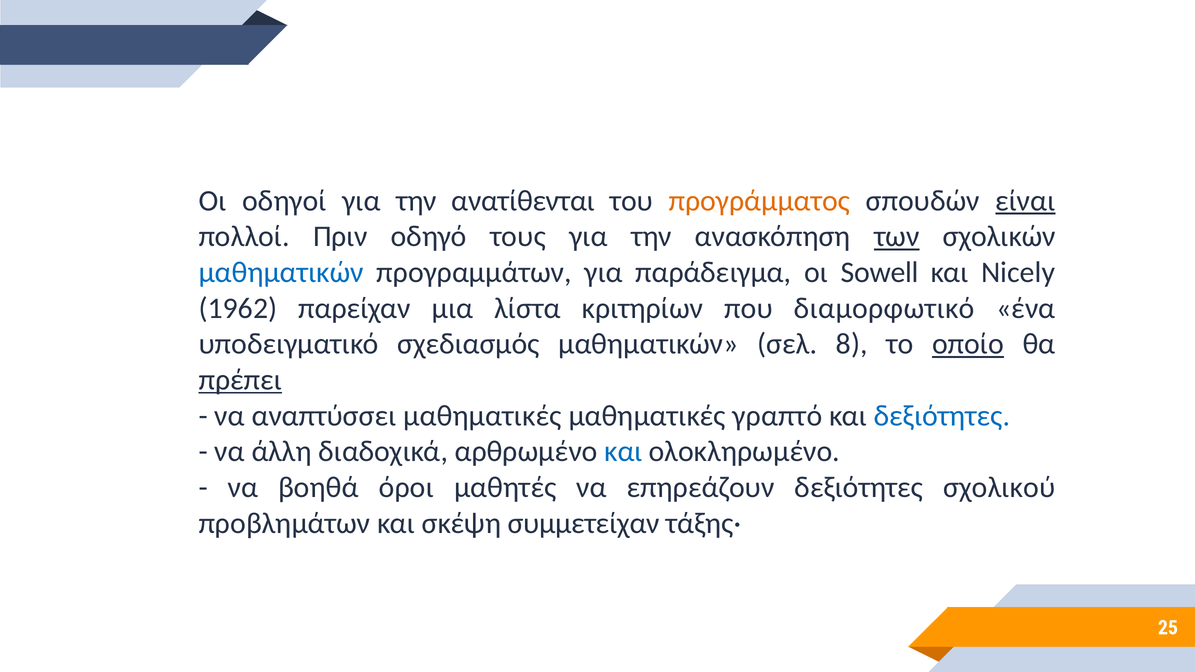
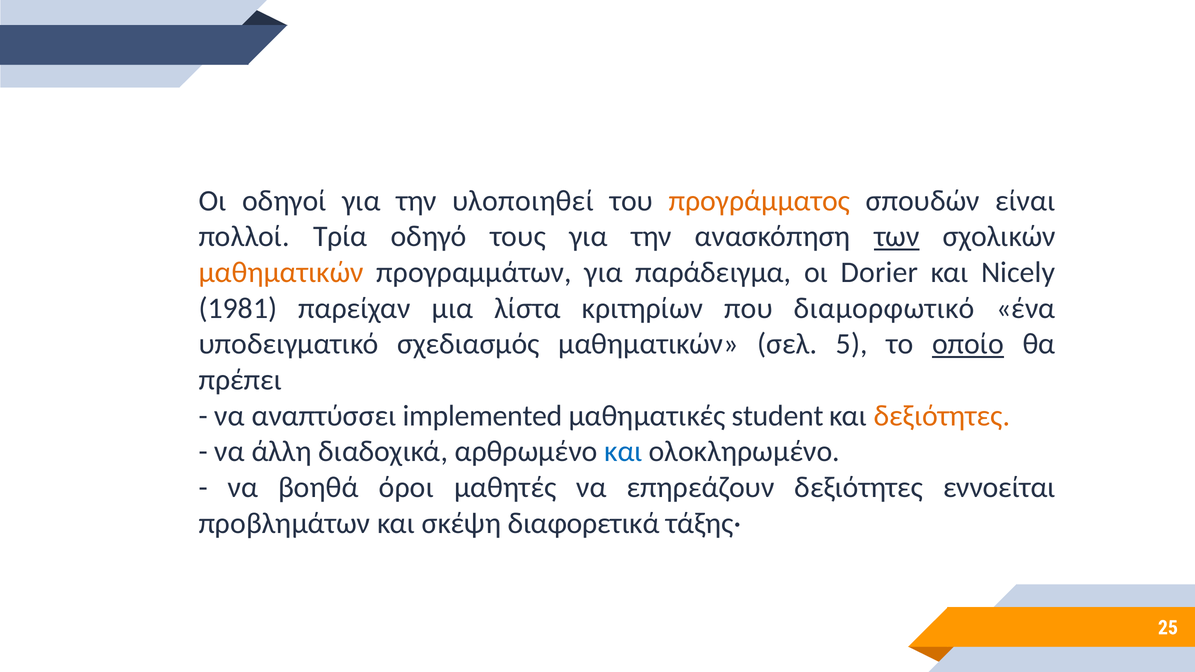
ανατίθενται: ανατίθενται -> υλοποιηθεί (523, 201)
είναι underline: present -> none (1025, 201)
Πριν: Πριν -> Τρία (340, 237)
μαθηματικών colour: blue -> orange (281, 272)
Sowell: Sowell -> Dorier (879, 272)
1962: 1962 -> 1981 (238, 308)
8: 8 -> 5 (852, 344)
πρέπει underline: present -> none (240, 380)
αναπτύσσει μαθηματικές: μαθηματικές -> implemented (483, 416)
γραπτό: γραπτό -> student (778, 416)
δεξιότητες colour: blue -> orange (942, 416)
σχολικού: σχολικού -> εννοείται (999, 488)
συμμετείχαν: συμμετείχαν -> διαφορετικά (584, 523)
